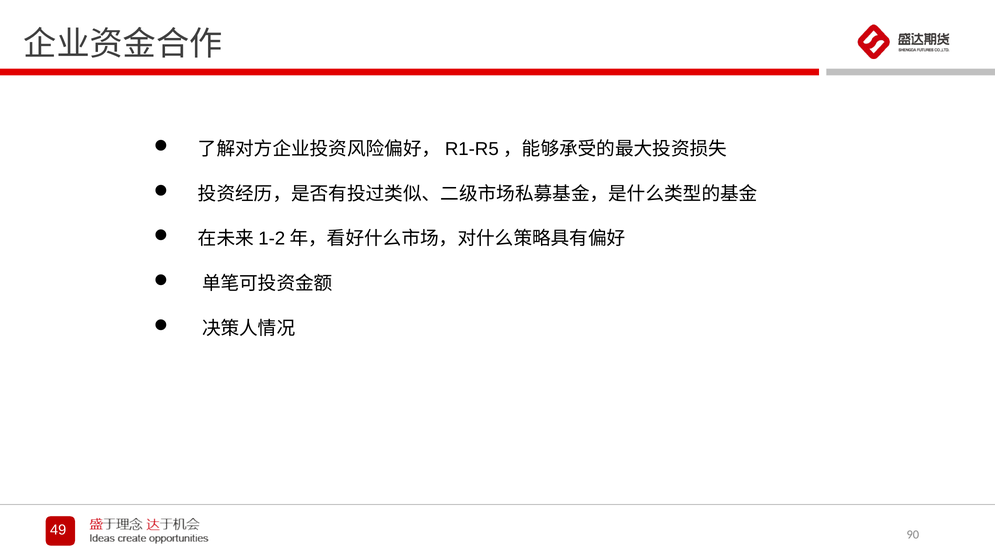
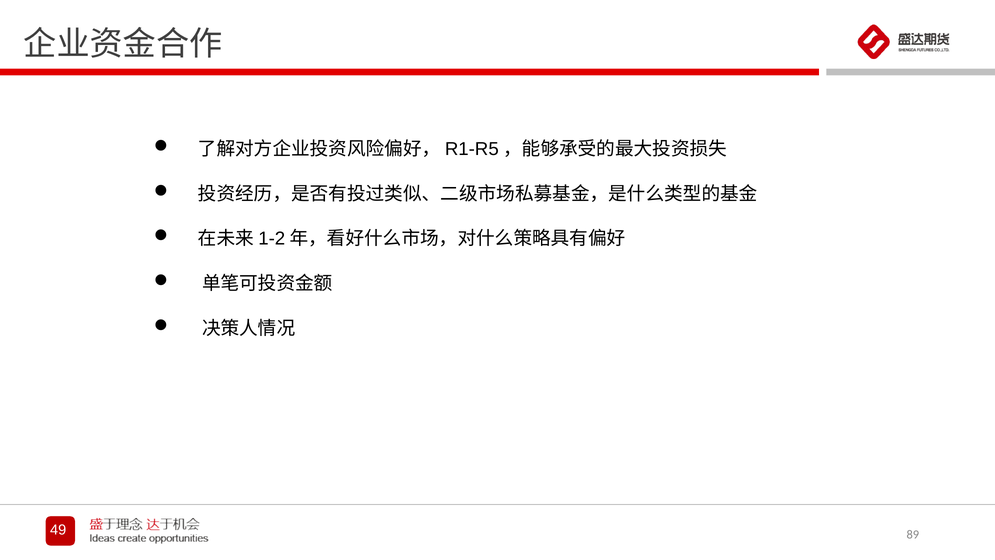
90: 90 -> 89 (913, 534)
